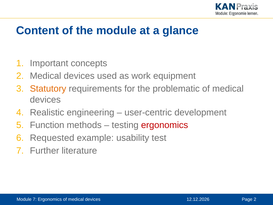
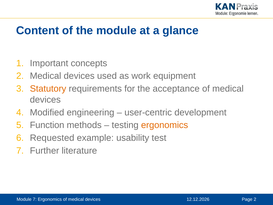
problematic: problematic -> acceptance (176, 89)
Realistic: Realistic -> Modified (47, 112)
ergonomics colour: red -> orange (165, 125)
